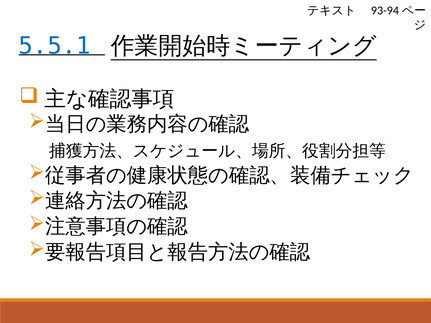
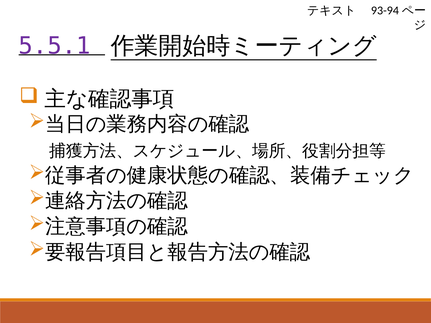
5.5.1 colour: blue -> purple (55, 46)
